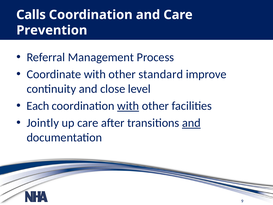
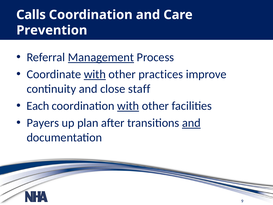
Management underline: none -> present (101, 57)
with underline: none -> present (95, 74)
standard: standard -> practices (161, 74)
level: level -> staff (139, 89)
Jointly: Jointly -> Payers (43, 123)
up care: care -> plan (88, 123)
